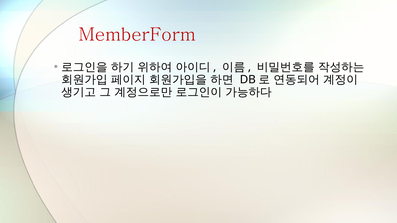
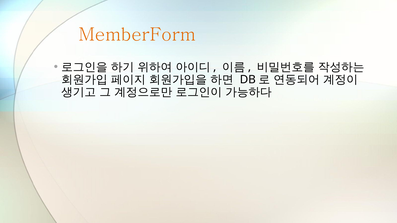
MemberForm colour: red -> orange (137, 35)
